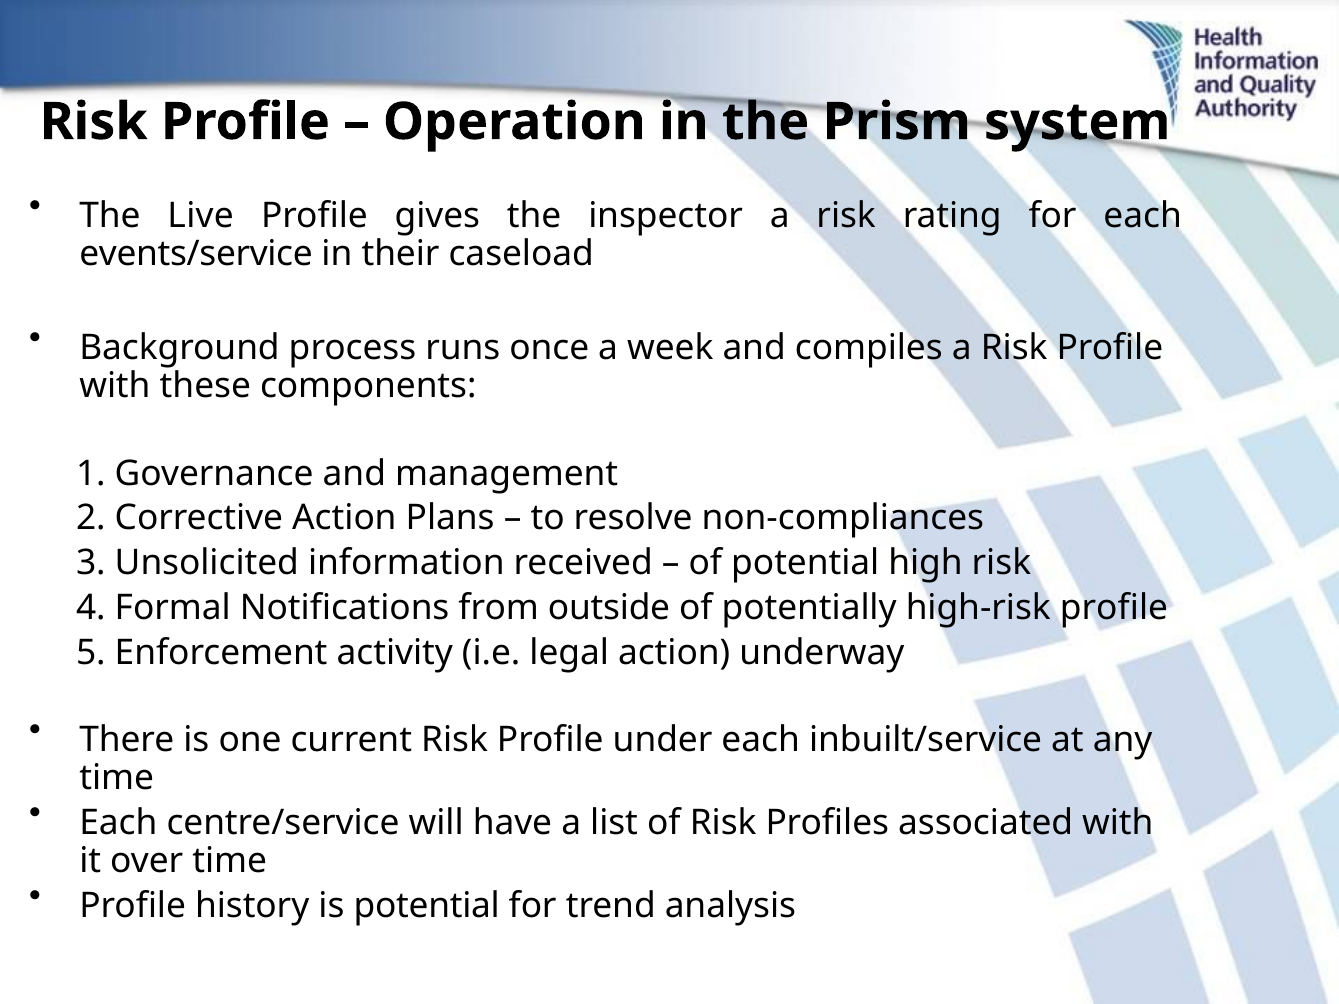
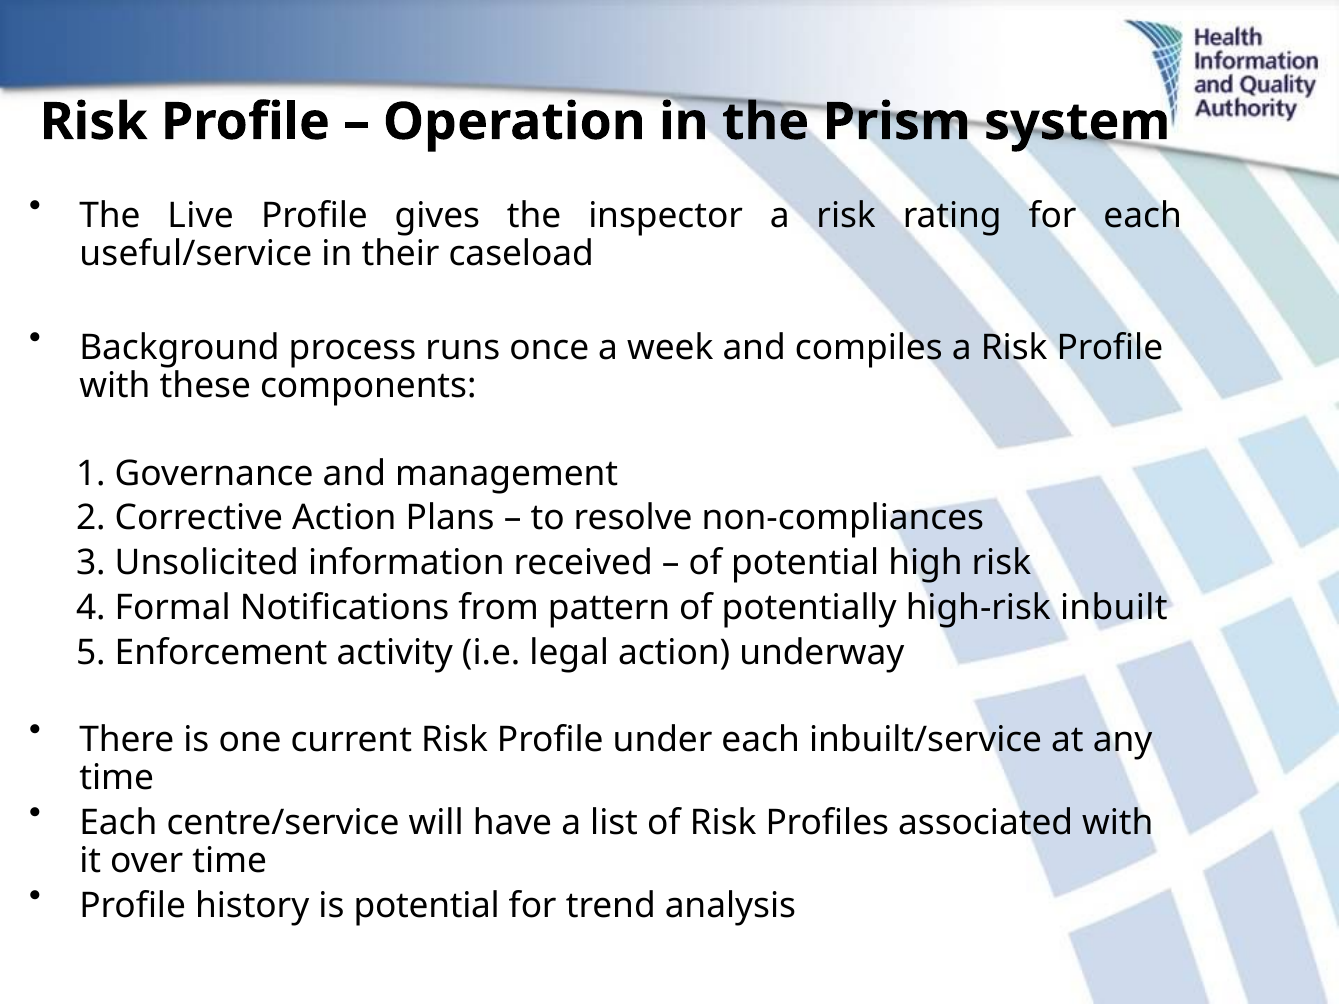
events/service: events/service -> useful/service (196, 254)
outside: outside -> pattern (609, 608)
high-risk profile: profile -> inbuilt (1114, 608)
